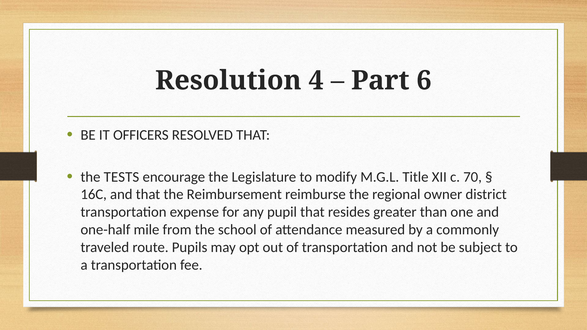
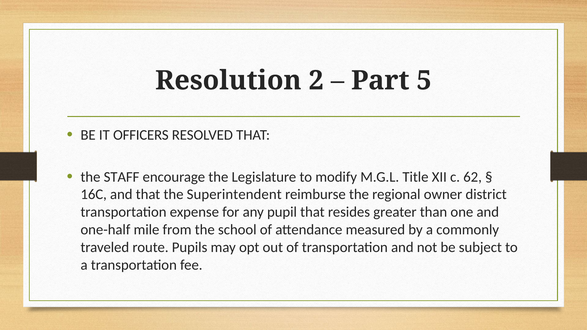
4: 4 -> 2 (316, 81)
6: 6 -> 5 (424, 81)
TESTS: TESTS -> STAFF (122, 177)
70: 70 -> 62 (473, 177)
Reimbursement: Reimbursement -> Superintendent (234, 195)
